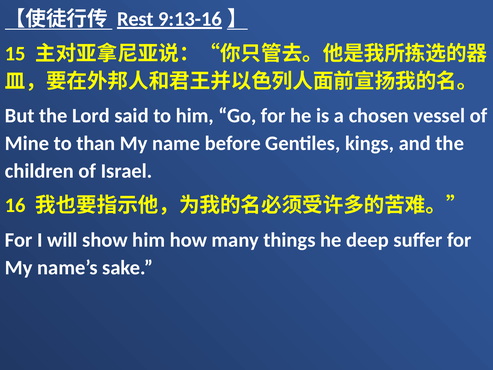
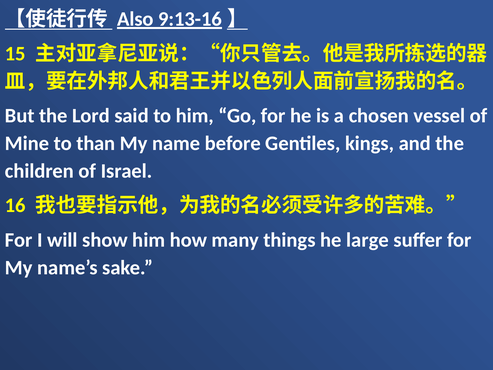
Rest: Rest -> Also (135, 19)
deep: deep -> large (368, 240)
